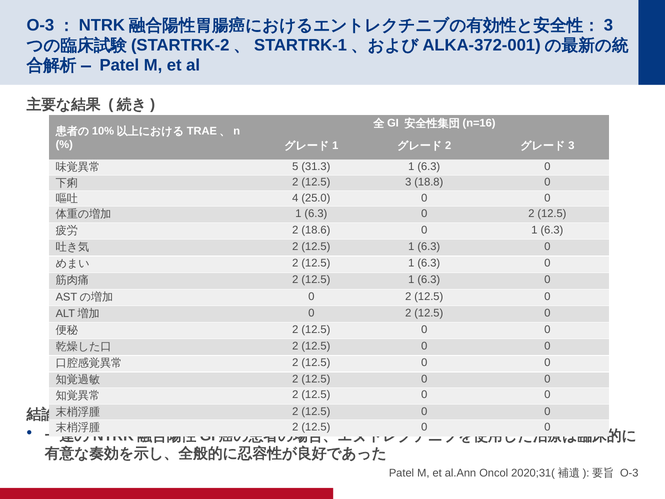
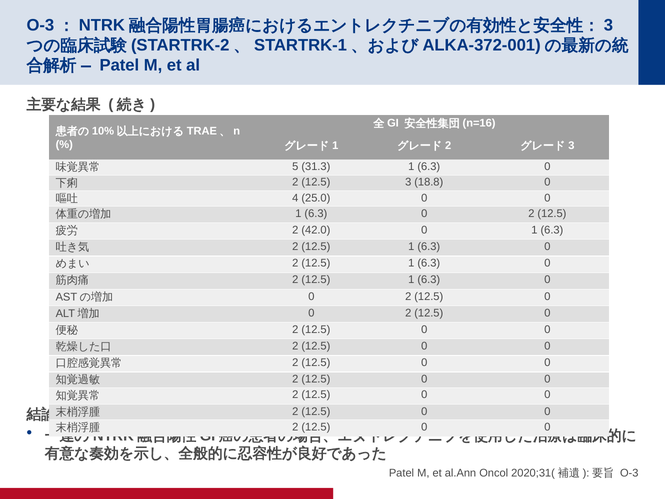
18.6: 18.6 -> 42.0 (316, 230)
